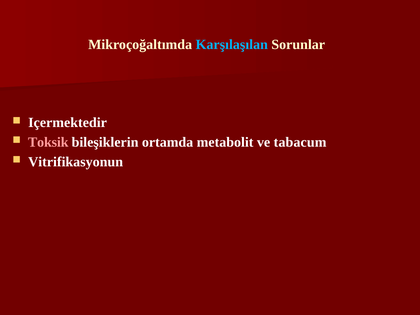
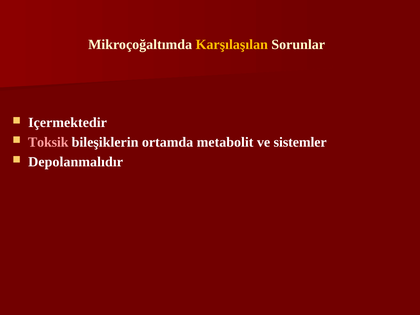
Karşılaşılan colour: light blue -> yellow (232, 45)
tabacum: tabacum -> sistemler (300, 142)
Vitrifikasyonun: Vitrifikasyonun -> Depolanmalıdır (76, 162)
